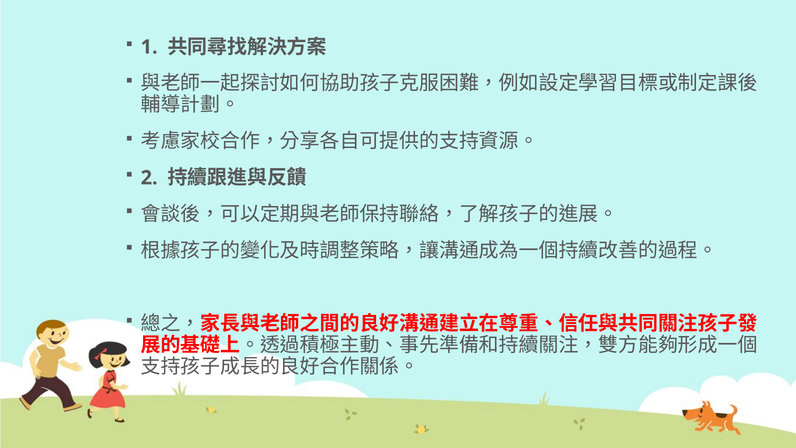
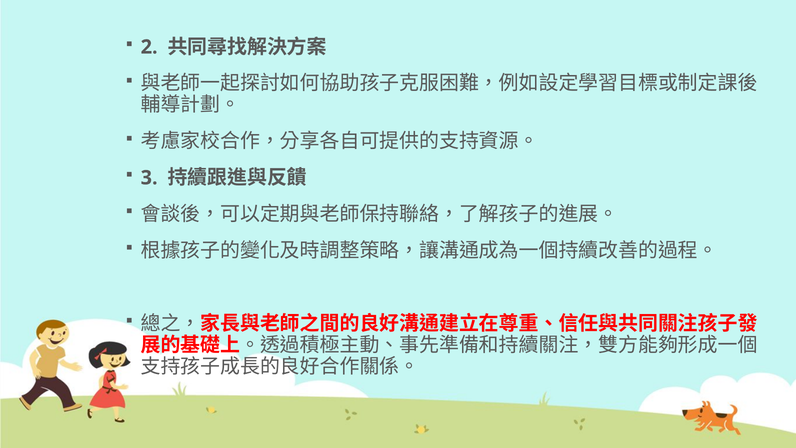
1: 1 -> 2 (149, 47)
2: 2 -> 3 (149, 178)
